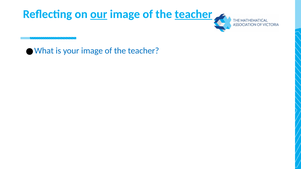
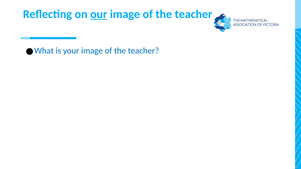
teacher underline: present -> none (193, 14)
